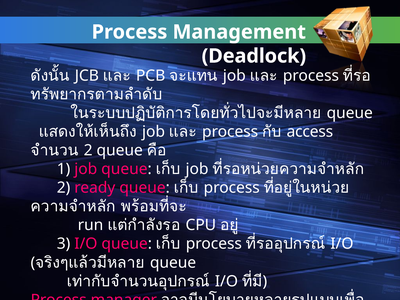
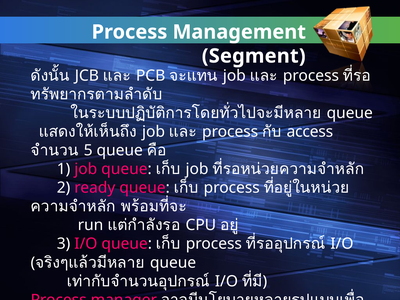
Deadlock: Deadlock -> Segment (254, 56)
2: 2 -> 5 (88, 150)
